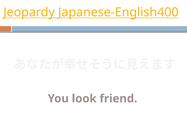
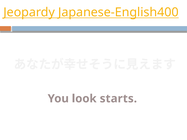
friend: friend -> starts (118, 99)
